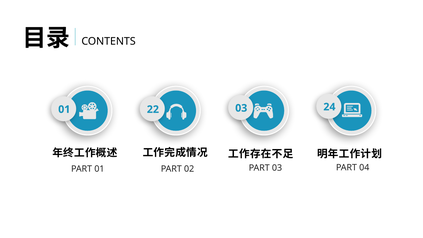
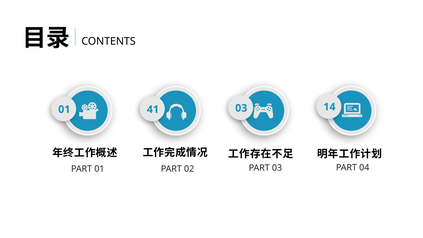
22: 22 -> 41 (153, 109)
24: 24 -> 14 (329, 107)
